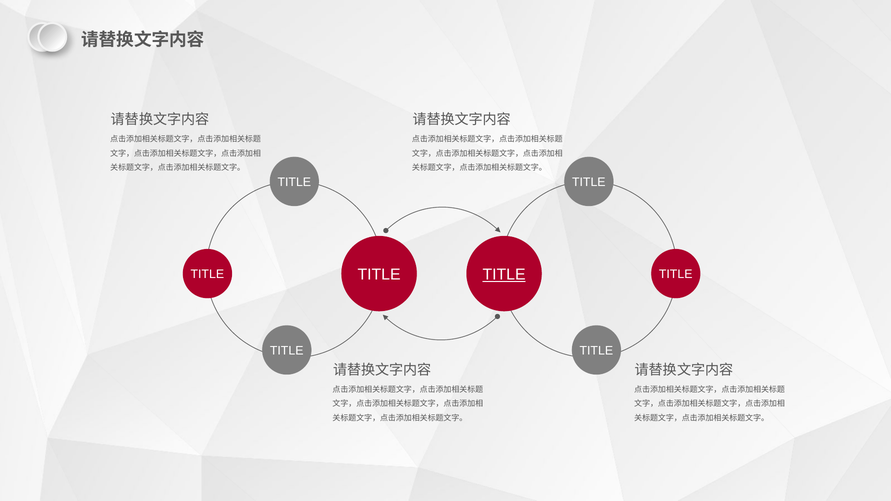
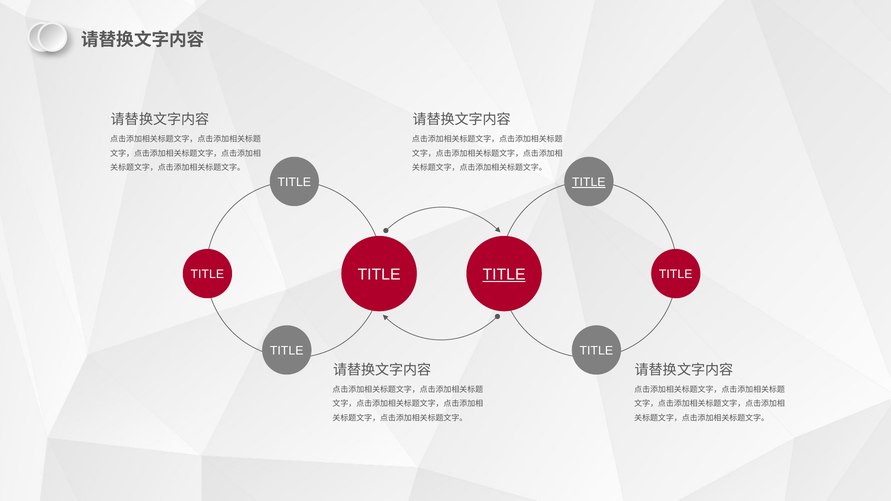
TITLE underline: none -> present (589, 182)
